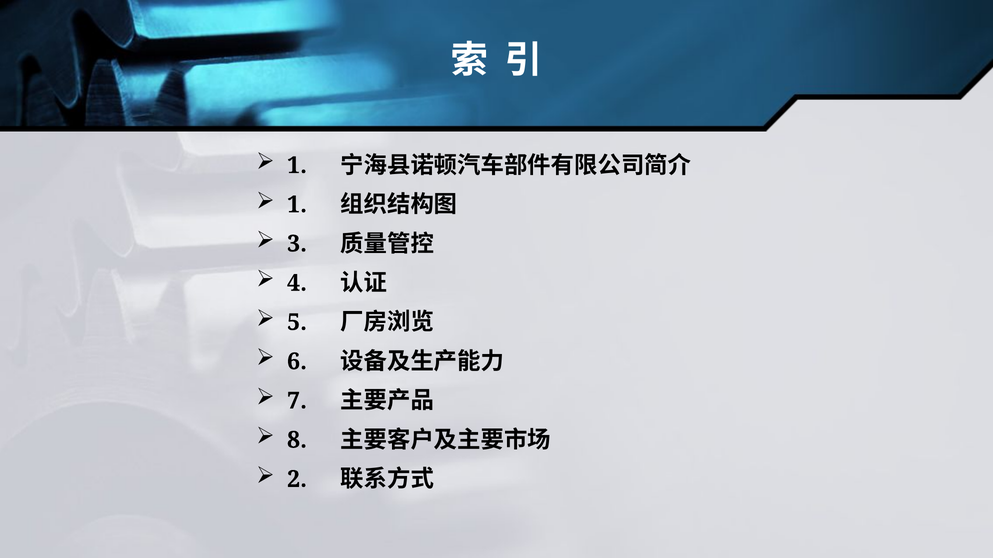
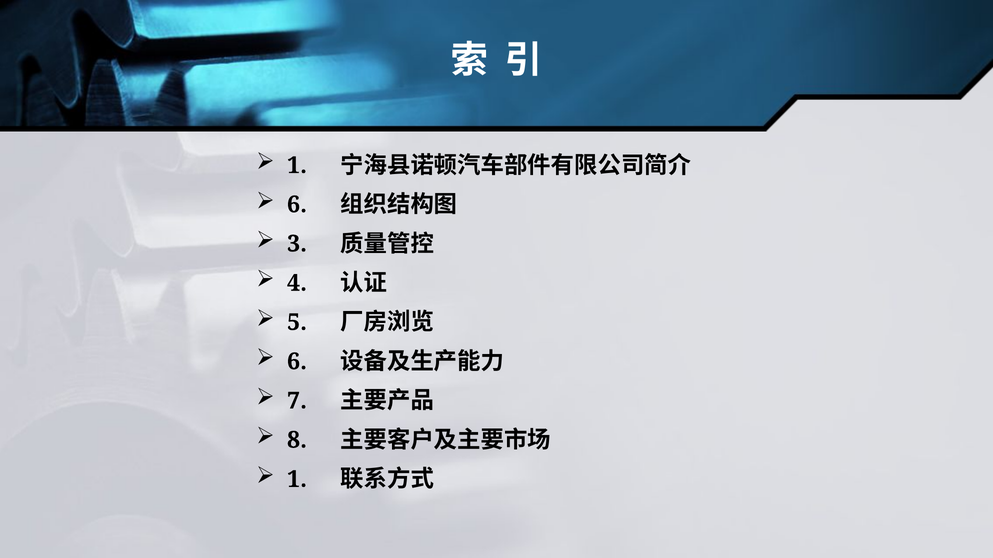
1: 1 -> 6 (297, 204)
2: 2 -> 1 (297, 479)
